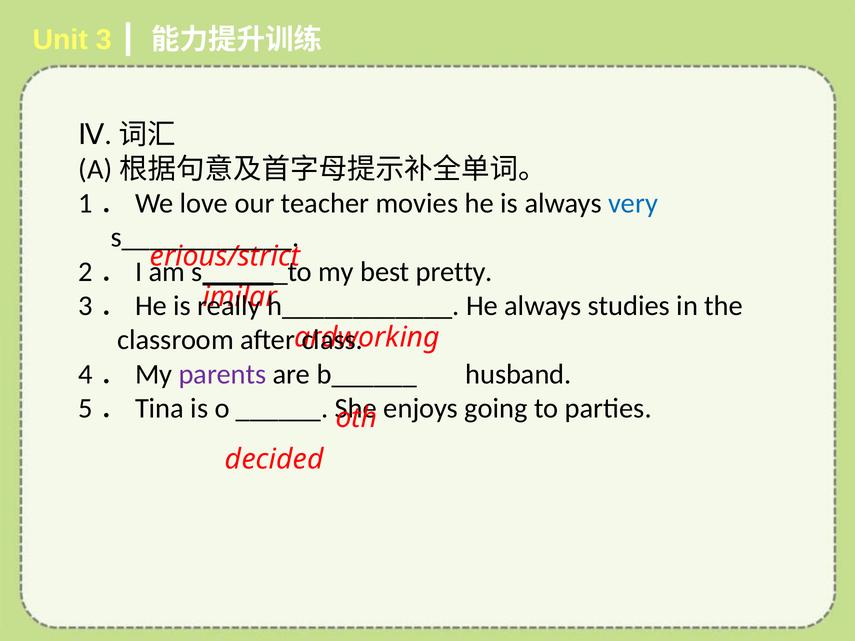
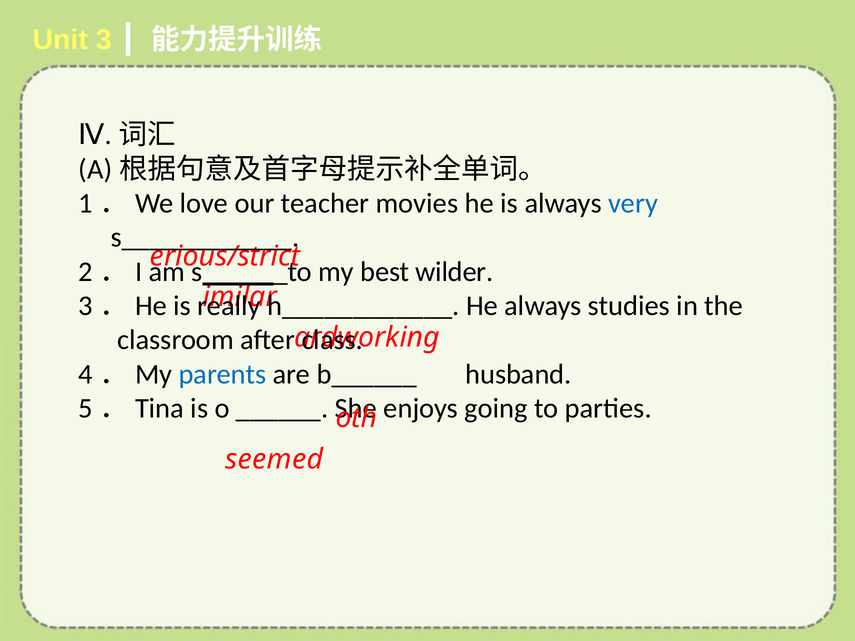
pretty: pretty -> wilder (454, 272)
parents colour: purple -> blue (223, 374)
decided: decided -> seemed (274, 459)
